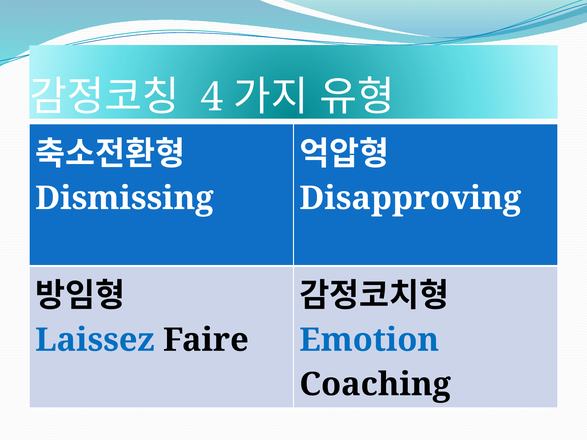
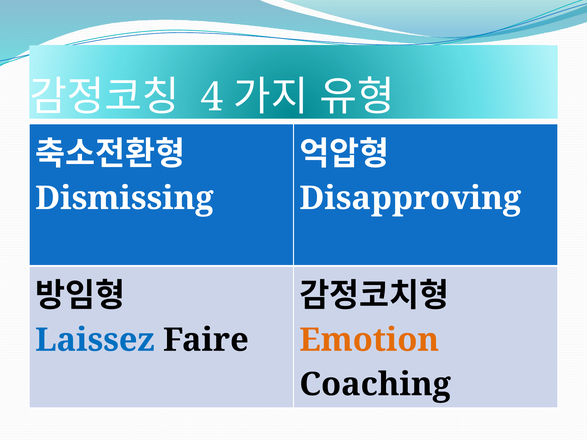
Emotion colour: blue -> orange (369, 340)
